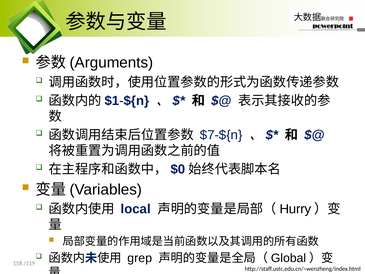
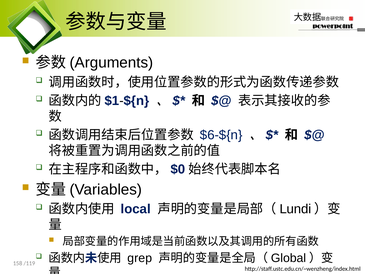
$7-${n: $7-${n -> $6-${n (221, 135)
Hurry: Hurry -> Lundi (295, 209)
